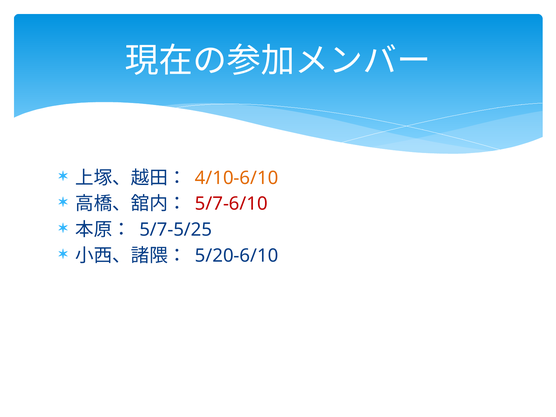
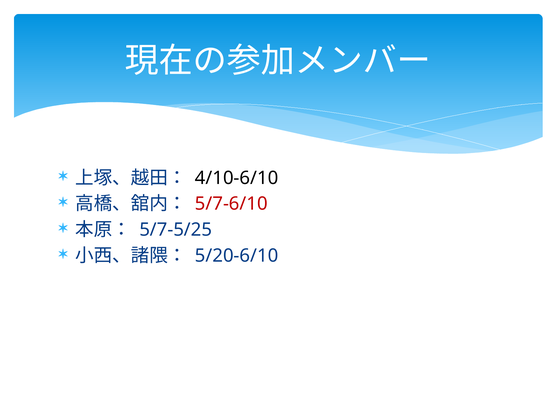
4/10-6/10 colour: orange -> black (237, 178)
